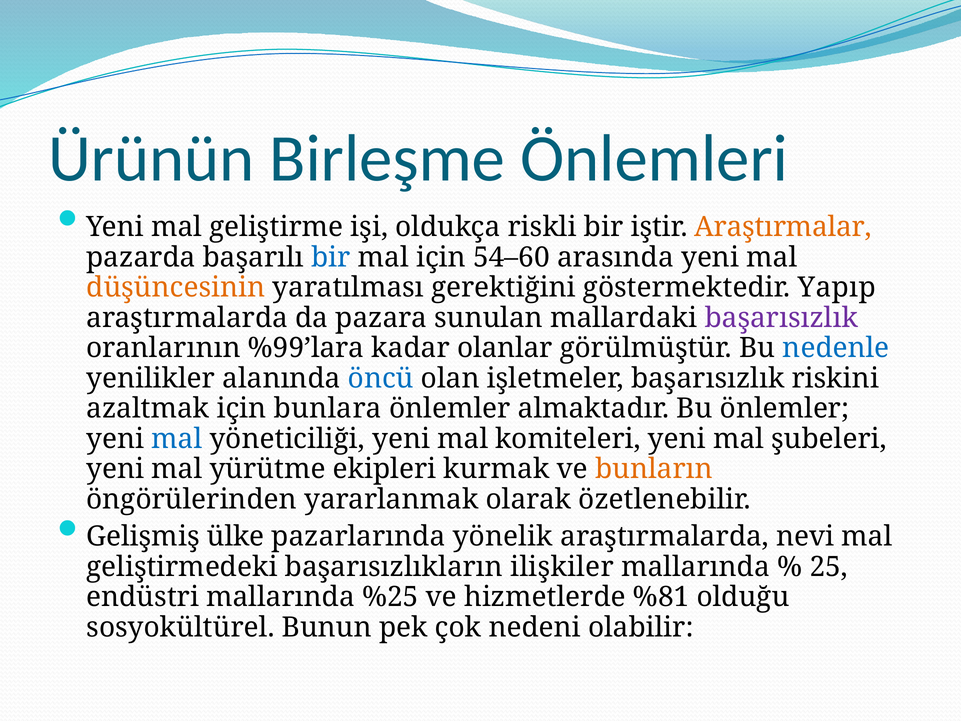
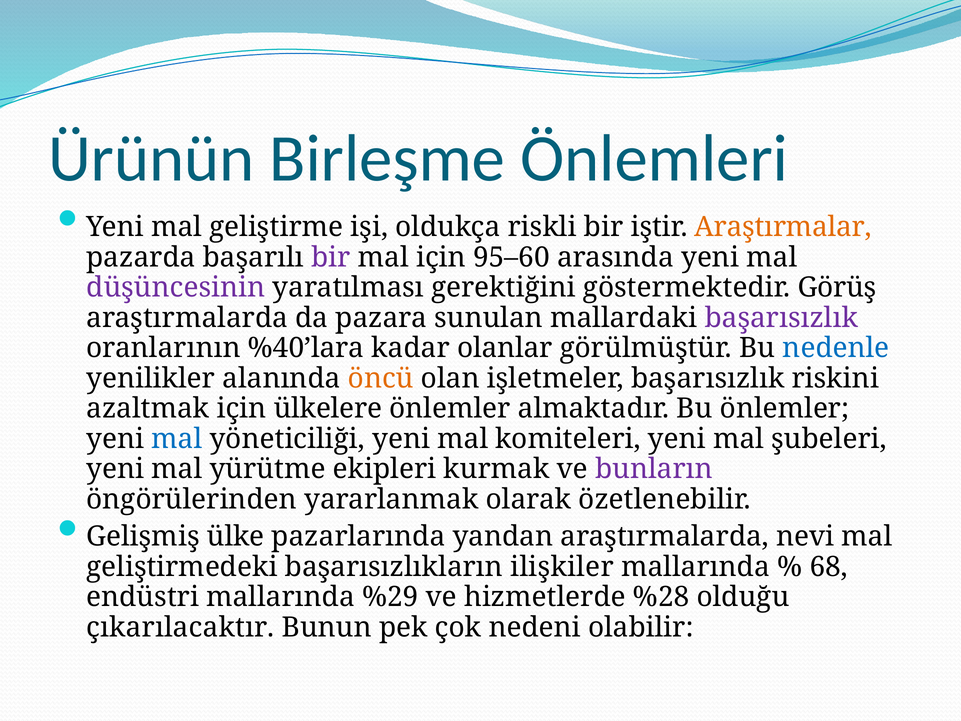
bir colour: blue -> purple (331, 257)
54–60: 54–60 -> 95–60 (511, 257)
düşüncesinin colour: orange -> purple (176, 287)
Yapıp: Yapıp -> Görüş (837, 287)
%99’lara: %99’lara -> %40’lara (306, 348)
öncü colour: blue -> orange (381, 378)
bunlara: bunlara -> ülkelere (328, 409)
bunların colour: orange -> purple (654, 469)
yönelik: yönelik -> yandan (503, 536)
25: 25 -> 68 (829, 567)
%25: %25 -> %29 (390, 597)
%81: %81 -> %28 (661, 597)
sosyokültürel: sosyokültürel -> çıkarılacaktır (180, 627)
